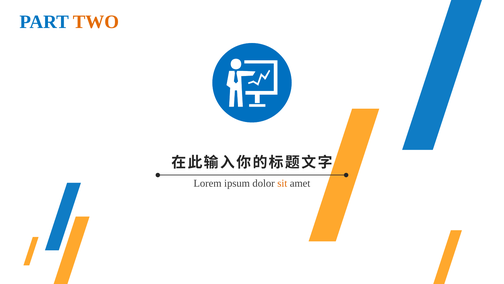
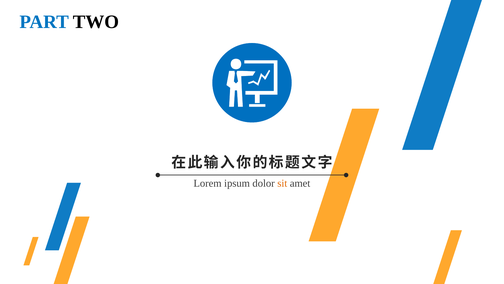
TWO colour: orange -> black (96, 22)
